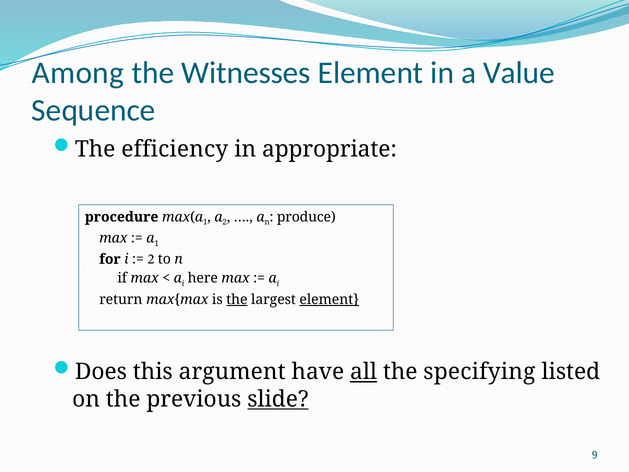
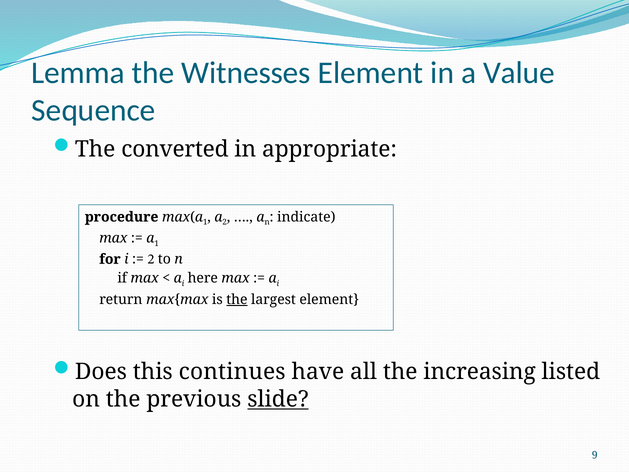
Among: Among -> Lemma (78, 73)
efficiency: efficiency -> converted (175, 149)
produce: produce -> indicate (306, 217)
element underline: present -> none (329, 299)
argument: argument -> continues (232, 372)
all underline: present -> none (364, 372)
specifying: specifying -> increasing (480, 372)
